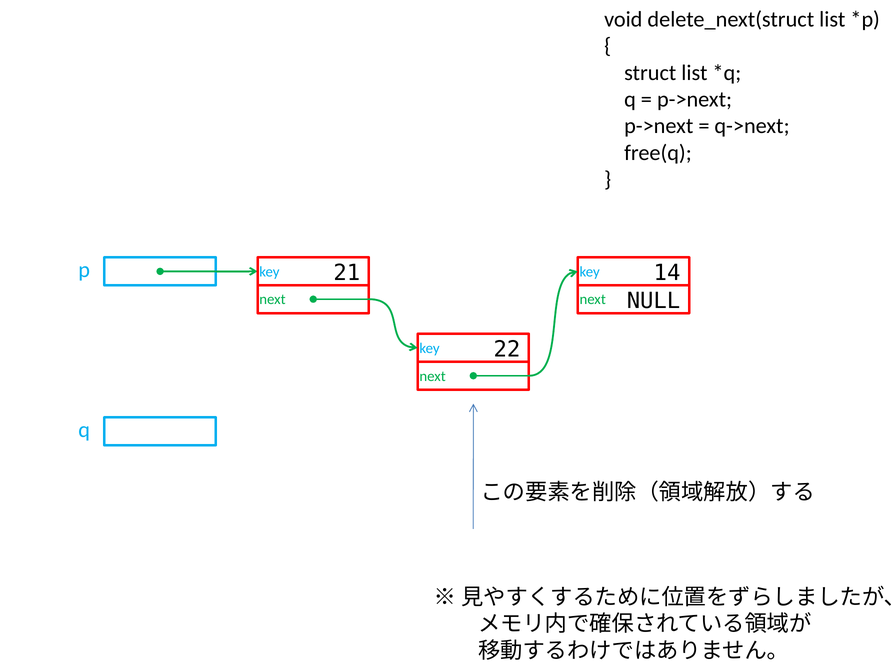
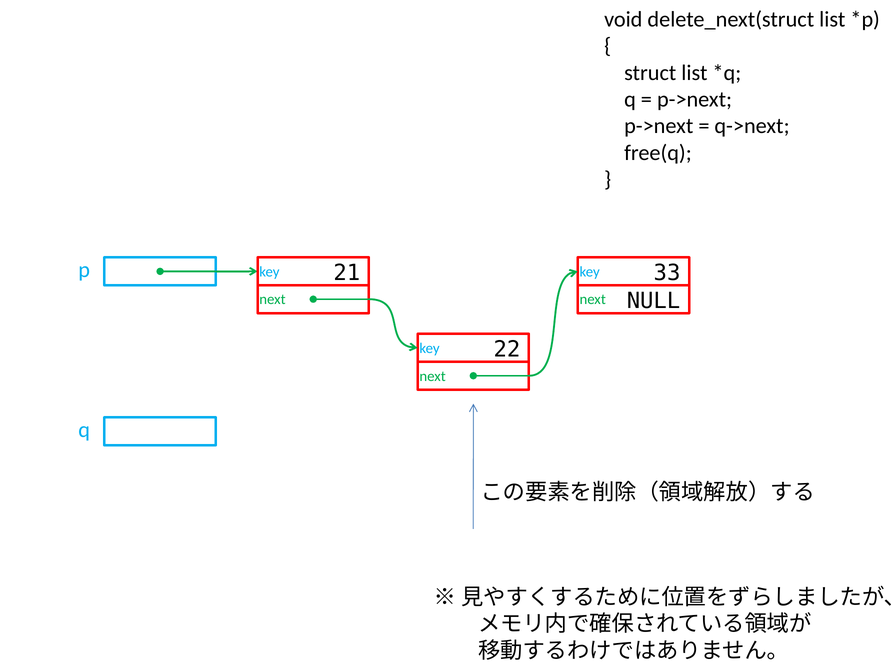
14: 14 -> 33 (667, 273)
